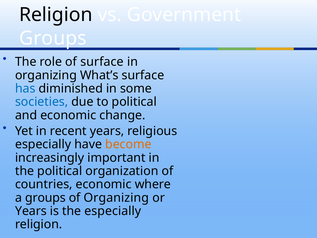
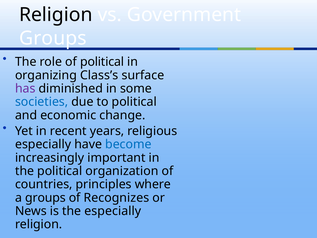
of surface: surface -> political (102, 62)
What’s: What’s -> Class’s (99, 75)
has colour: blue -> purple (25, 88)
become colour: orange -> blue (128, 144)
countries economic: economic -> principles (104, 184)
of Organizing: Organizing -> Recognizes (116, 198)
Years: Years -> News (31, 211)
